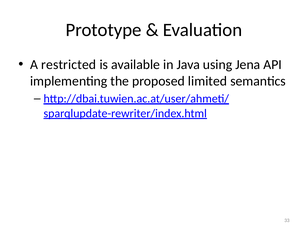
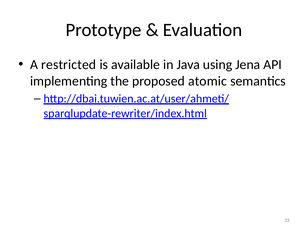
limited: limited -> atomic (207, 81)
